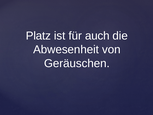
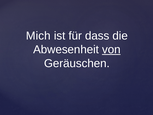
Platz: Platz -> Mich (38, 36)
auch: auch -> dass (97, 36)
von underline: none -> present (111, 49)
